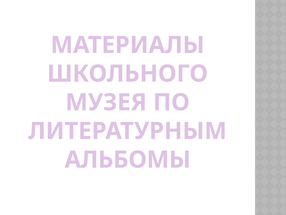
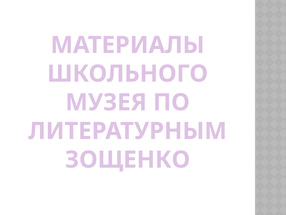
АЛЬБОМЫ: АЛЬБОМЫ -> ЗОЩЕНКО (128, 159)
